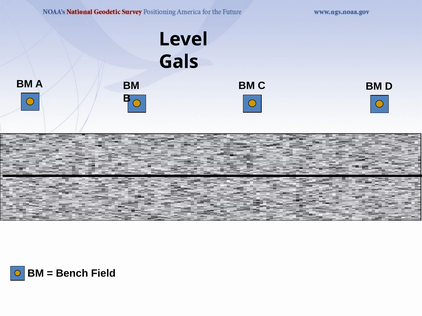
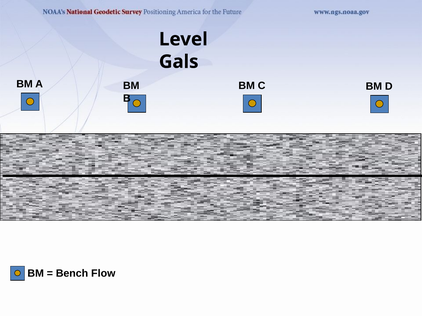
Field: Field -> Flow (103, 274)
